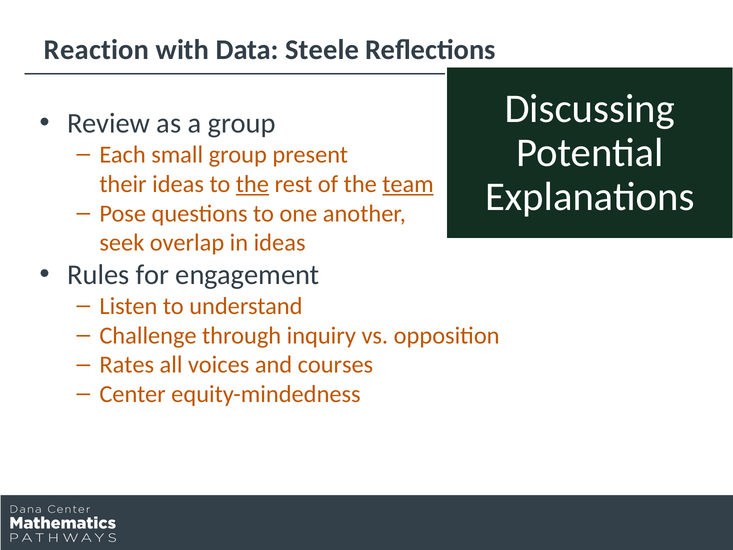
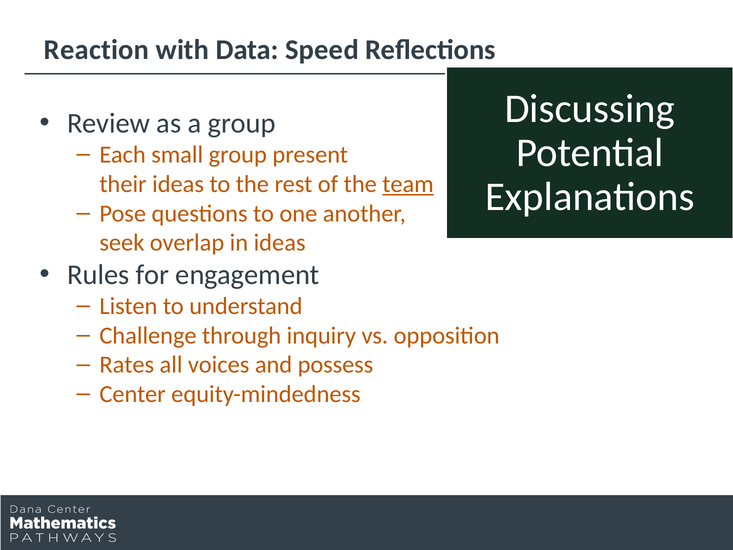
Steele: Steele -> Speed (322, 50)
the underline: present -> none (252, 184)
courses: courses -> possess (335, 365)
